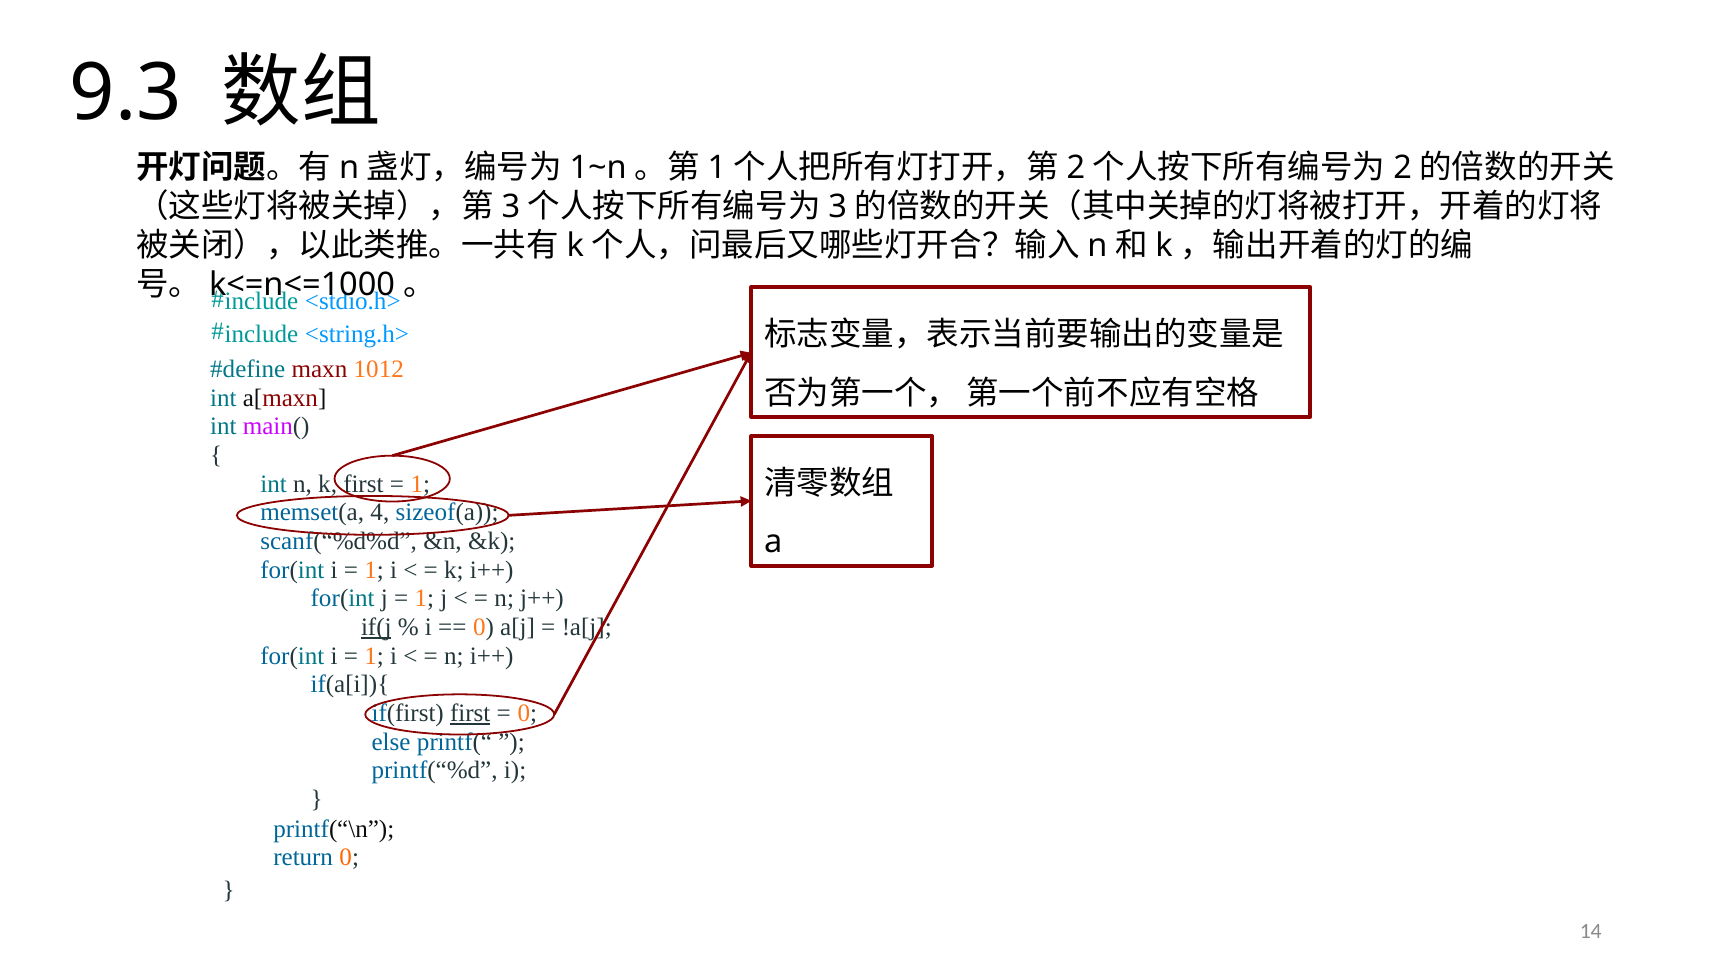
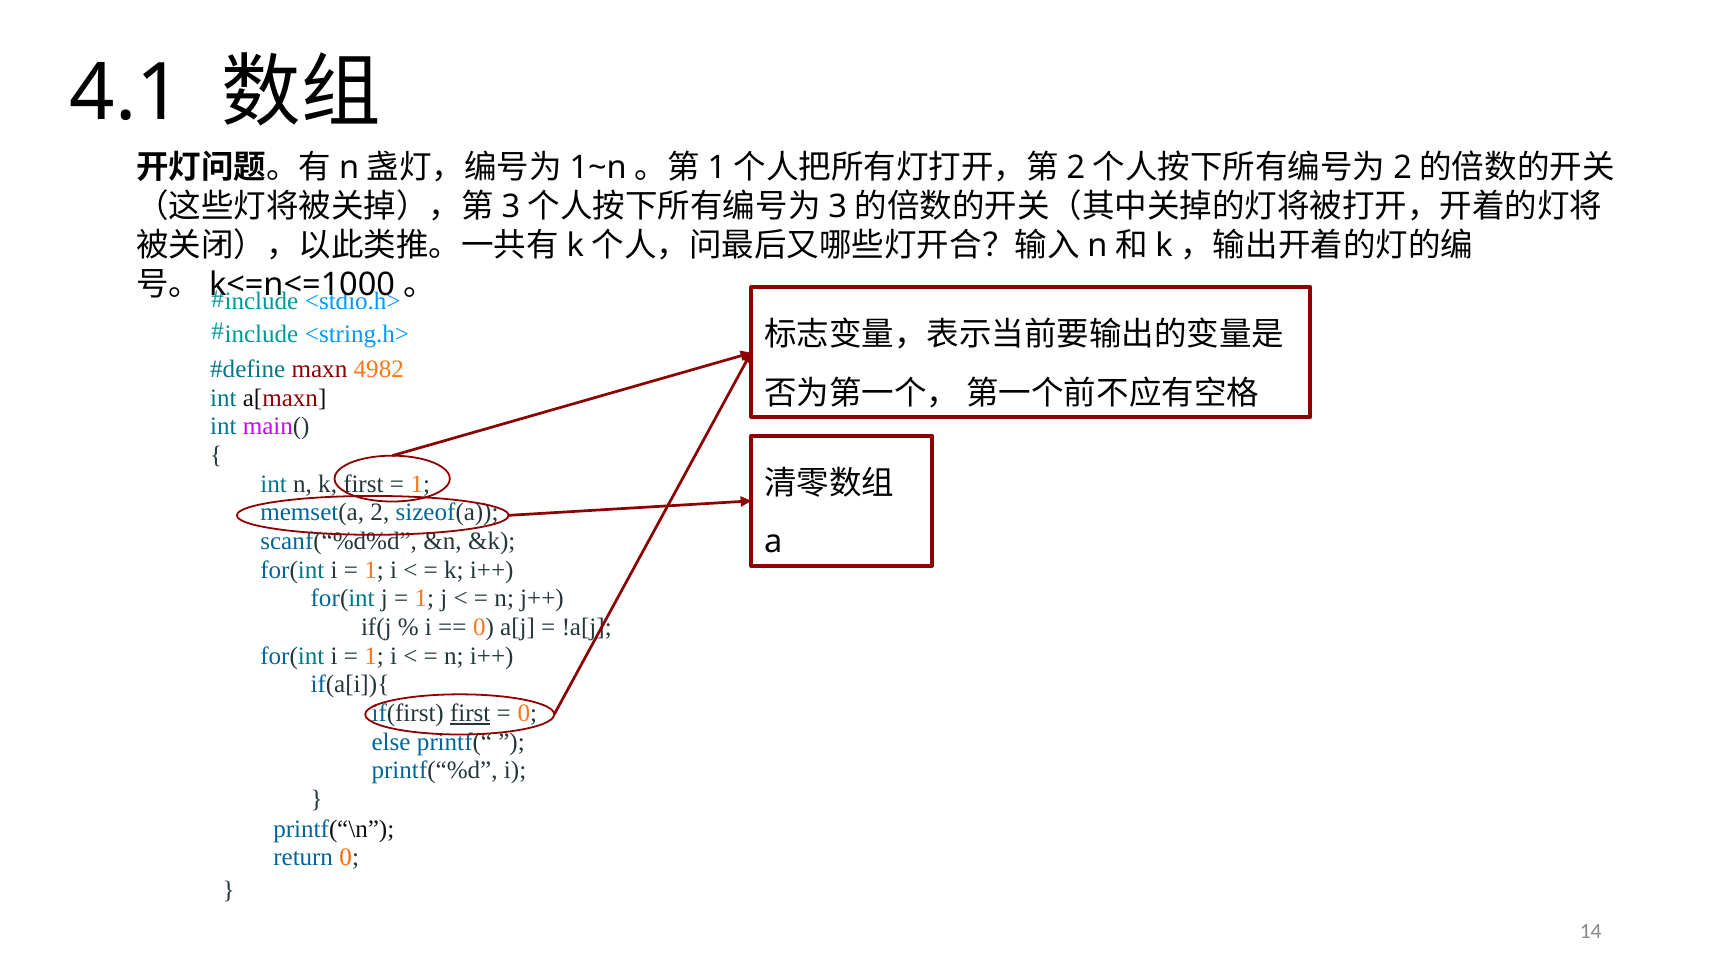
9.3: 9.3 -> 4.1 (126, 94)
1012: 1012 -> 4982 (379, 369)
4: 4 -> 2 (380, 513)
if(j underline: present -> none (376, 628)
